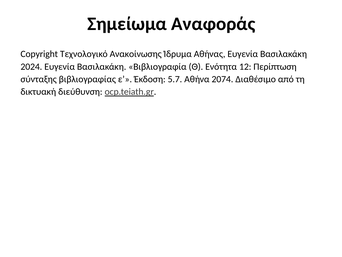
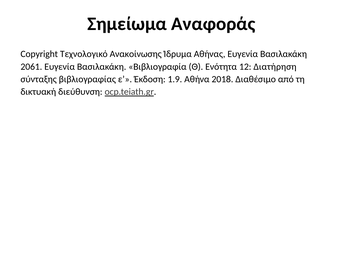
2024: 2024 -> 2061 (31, 67)
Περίπτωση: Περίπτωση -> Διατήρηση (275, 67)
5.7: 5.7 -> 1.9 (175, 79)
2074: 2074 -> 2018 (222, 79)
